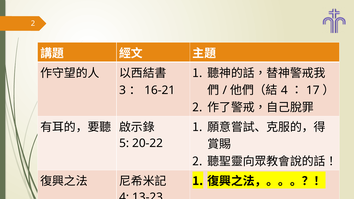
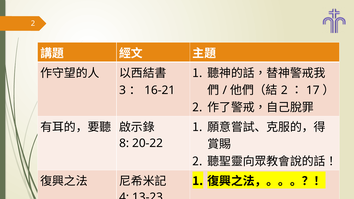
4: 4 -> 2 (284, 90)
5: 5 -> 8 (124, 143)
